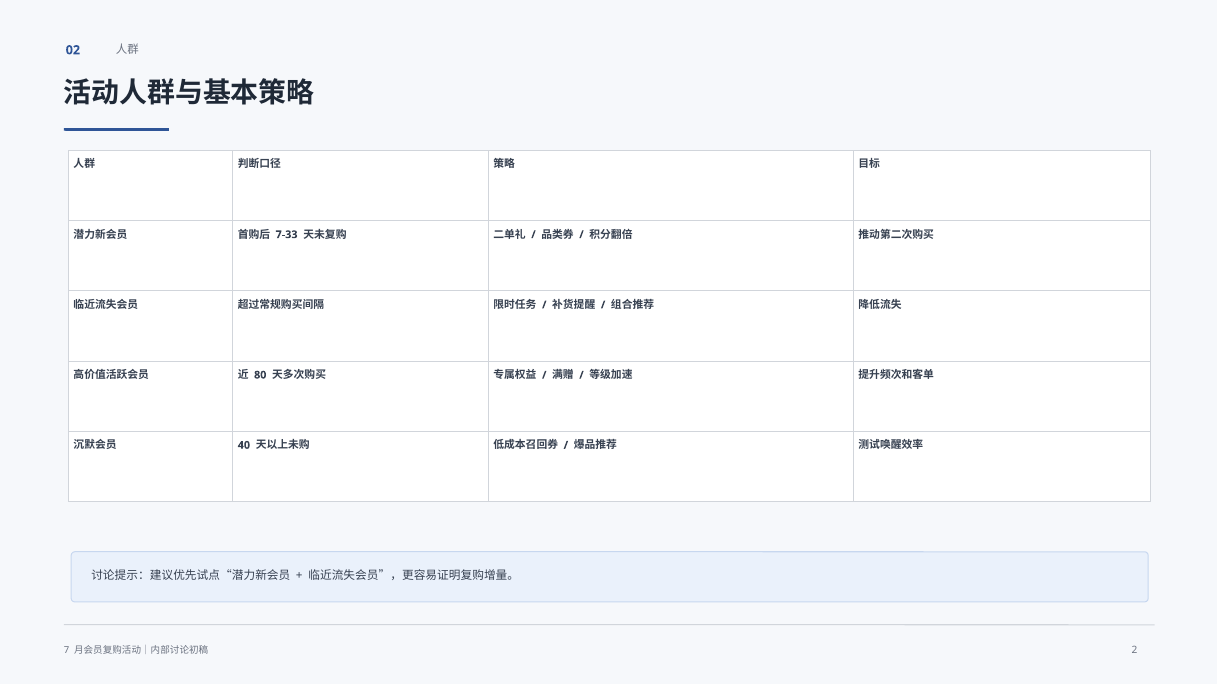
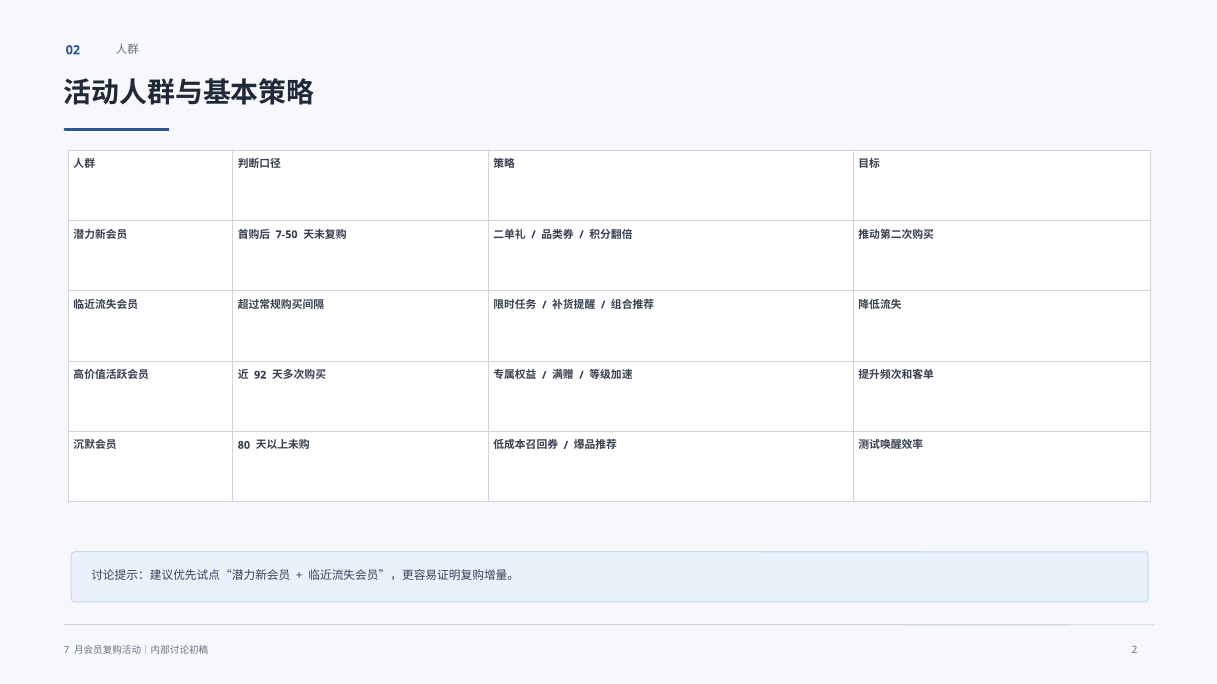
7-33: 7-33 -> 7-50 (287, 235)
80: 80 -> 92 (260, 375)
40: 40 -> 80 (244, 446)
